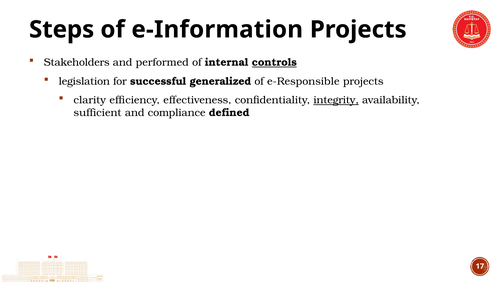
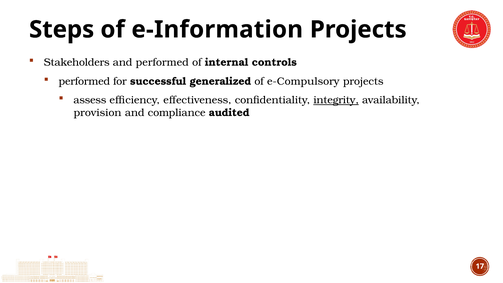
controls underline: present -> none (274, 62)
legislation: legislation -> performed (84, 81)
e-Responsible: e-Responsible -> e-Compulsory (303, 81)
clarity: clarity -> assess (90, 100)
sufficient: sufficient -> provision (98, 113)
defined: defined -> audited (229, 113)
